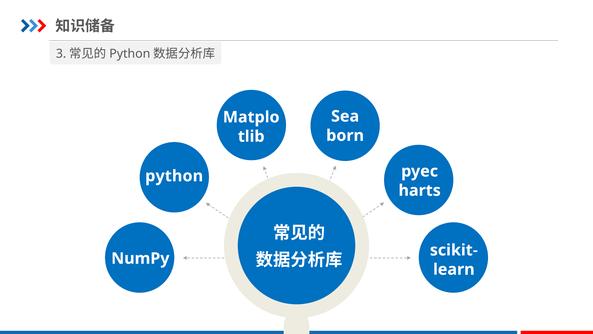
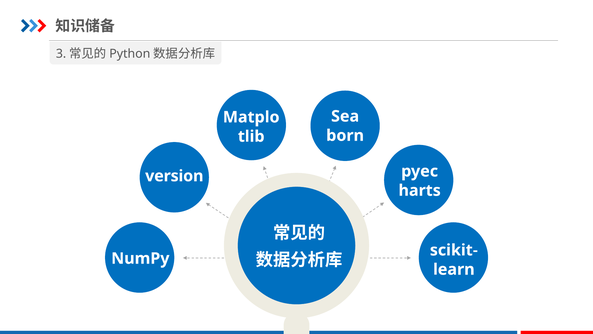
python: python -> version (174, 176)
